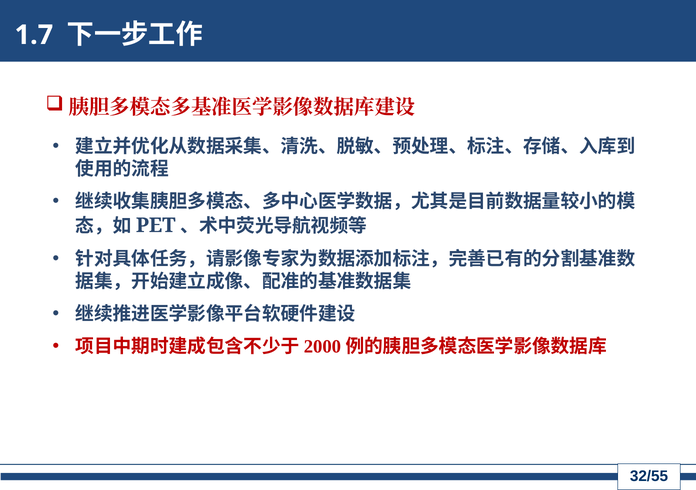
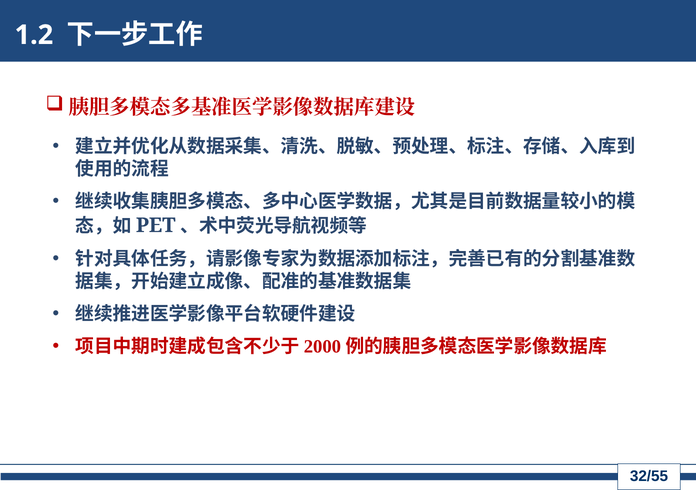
1.7: 1.7 -> 1.2 (34, 35)
